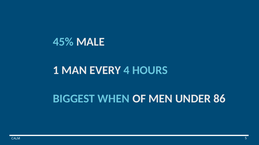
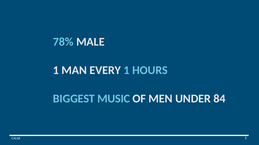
45%: 45% -> 78% (63, 42)
EVERY 4: 4 -> 1 (127, 71)
WHEN: WHEN -> MUSIC (114, 99)
86: 86 -> 84 (219, 99)
